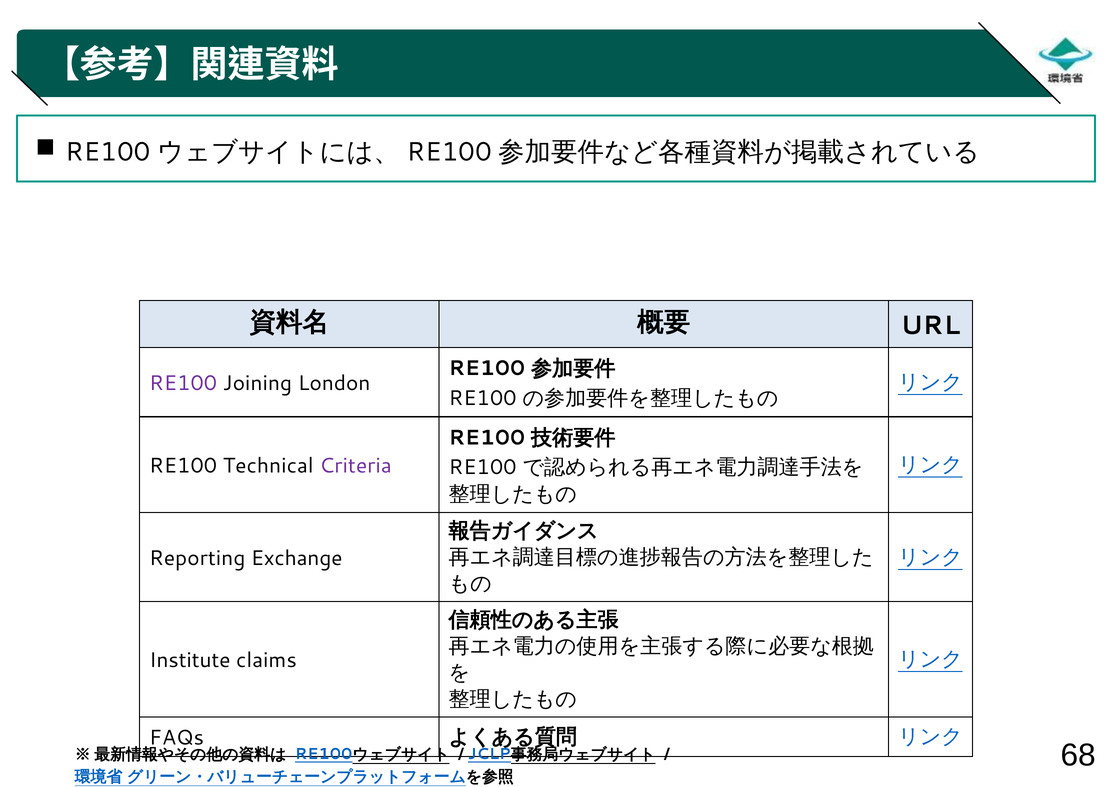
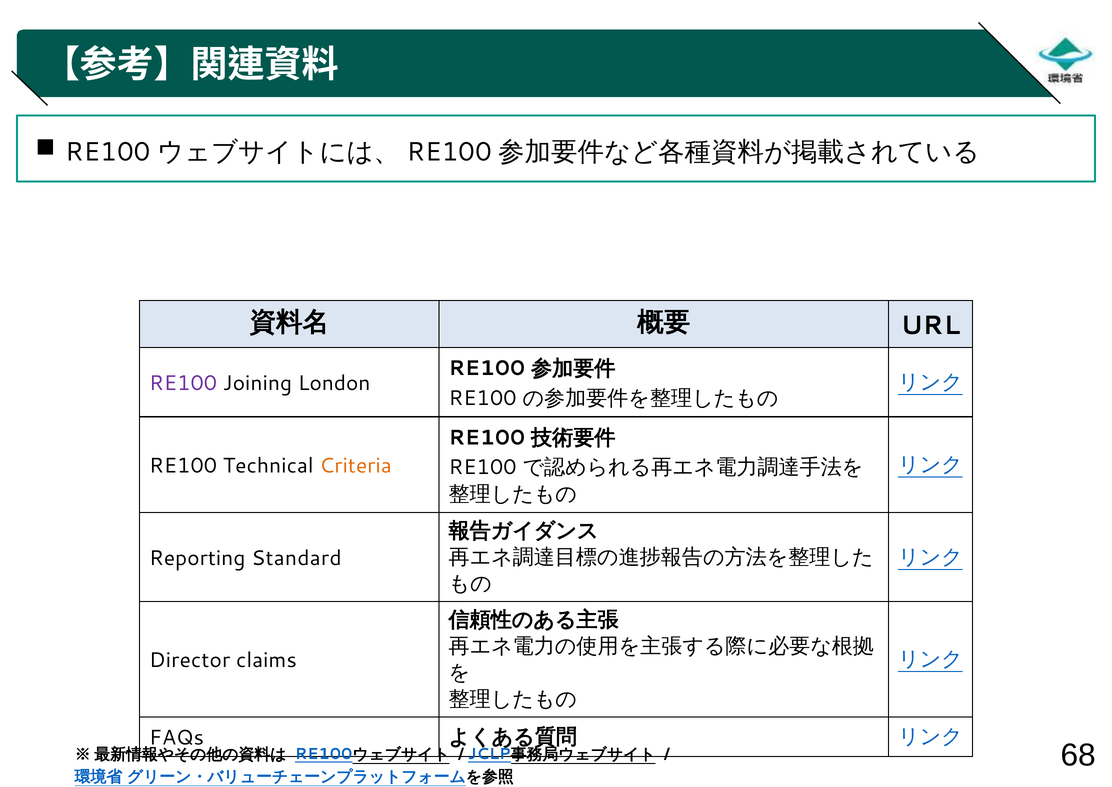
Criteria colour: purple -> orange (356, 465)
Exchange: Exchange -> Standard (296, 558)
Institute: Institute -> Director (190, 660)
